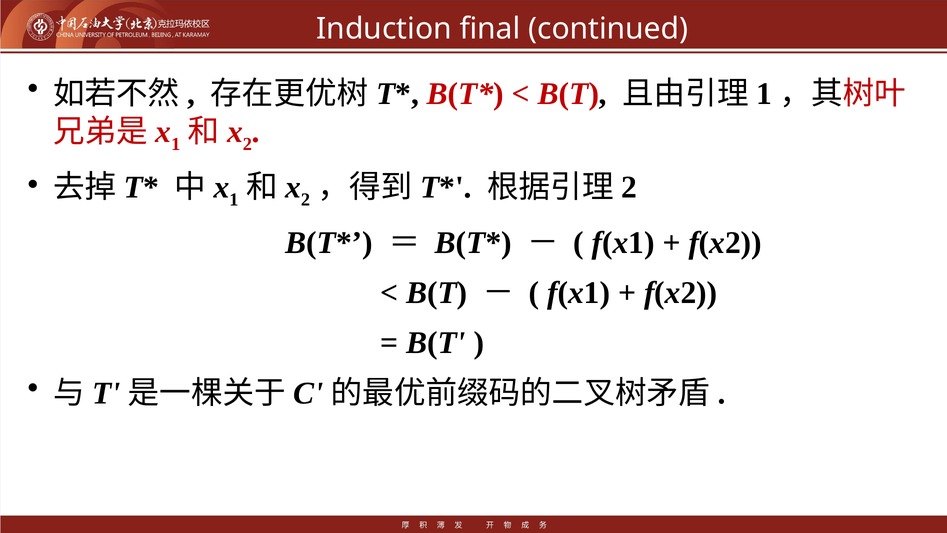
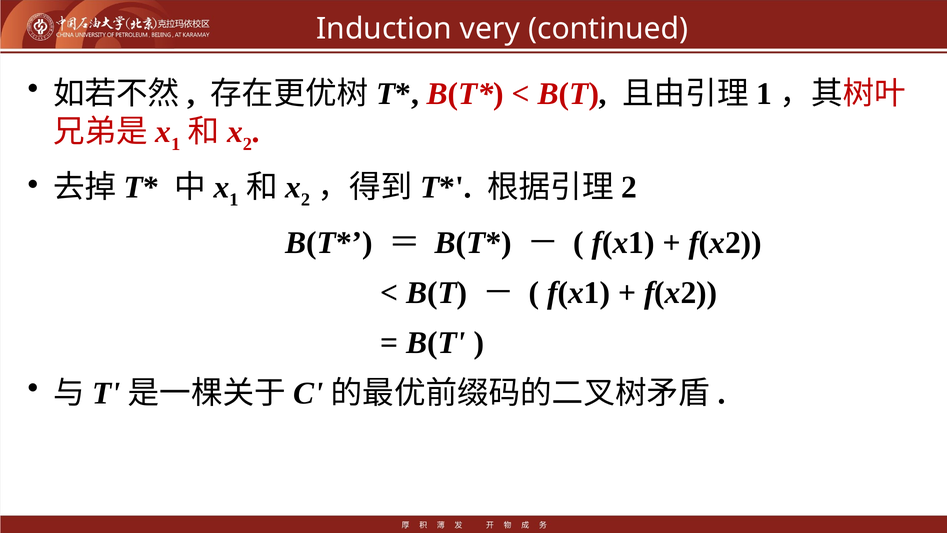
final: final -> very (490, 29)
